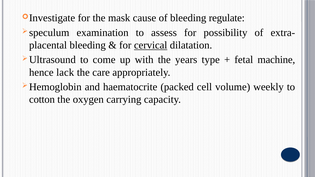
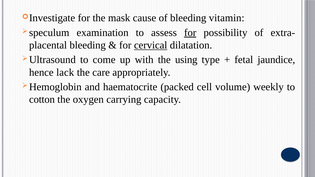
regulate: regulate -> vitamin (227, 18)
for underline: none -> present (190, 33)
years: years -> using (186, 60)
machine: machine -> jaundice (276, 60)
